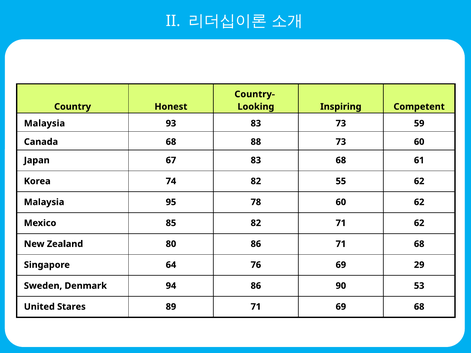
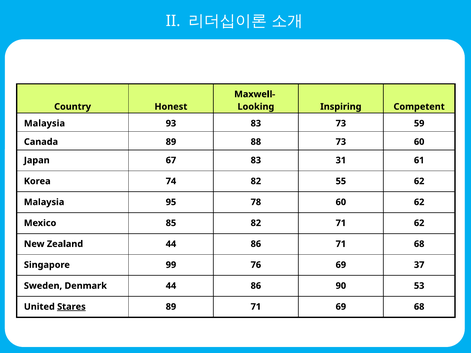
Country-: Country- -> Maxwell- (255, 94)
Canada 68: 68 -> 89 (171, 142)
83 68: 68 -> 31 (341, 160)
Zealand 80: 80 -> 44 (171, 244)
64: 64 -> 99 (171, 265)
29: 29 -> 37 (419, 265)
Denmark 94: 94 -> 44 (171, 286)
Stares underline: none -> present (71, 307)
